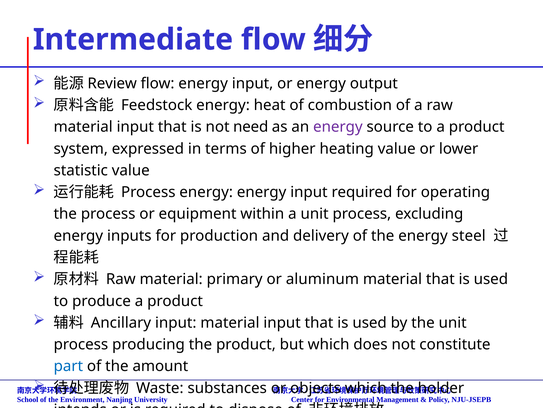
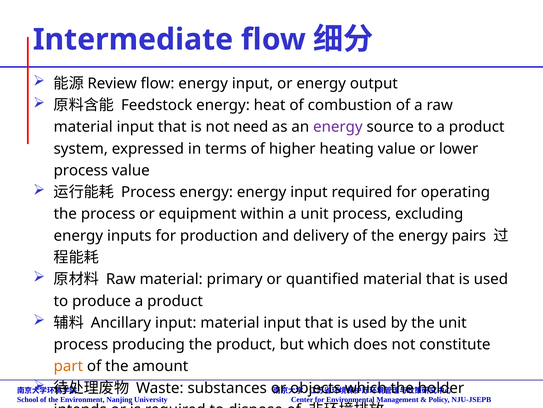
statistic: statistic -> process (81, 170)
steel: steel -> pairs (469, 235)
aluminum: aluminum -> quantified (322, 279)
part colour: blue -> orange (68, 366)
